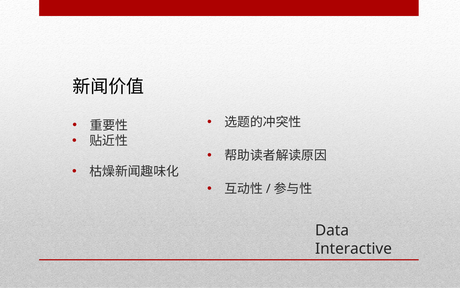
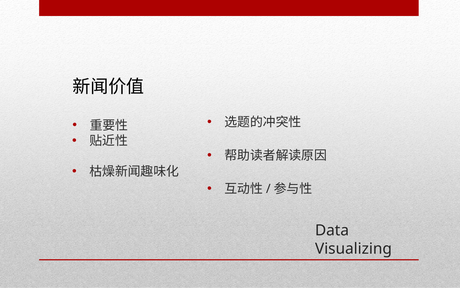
Interactive: Interactive -> Visualizing (353, 248)
